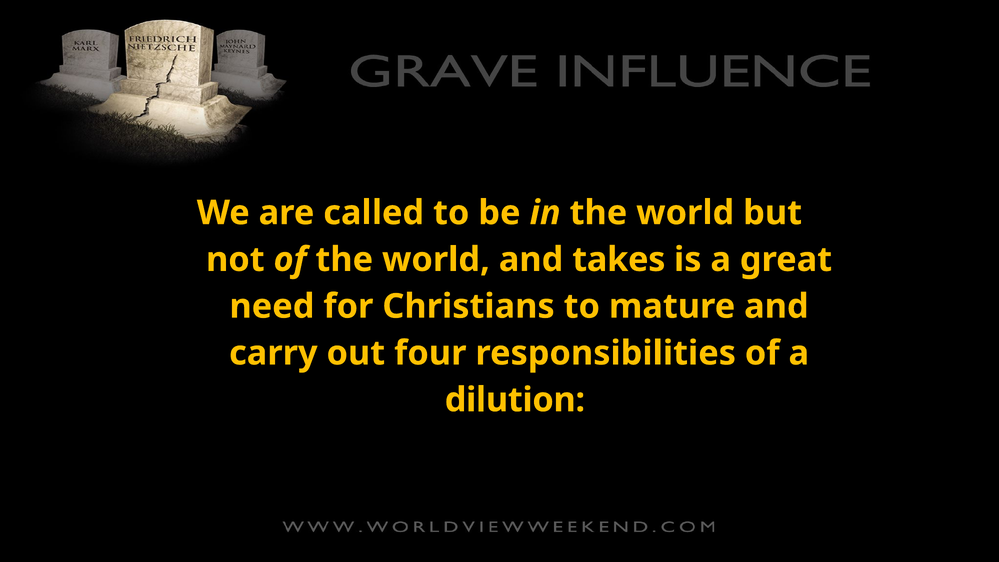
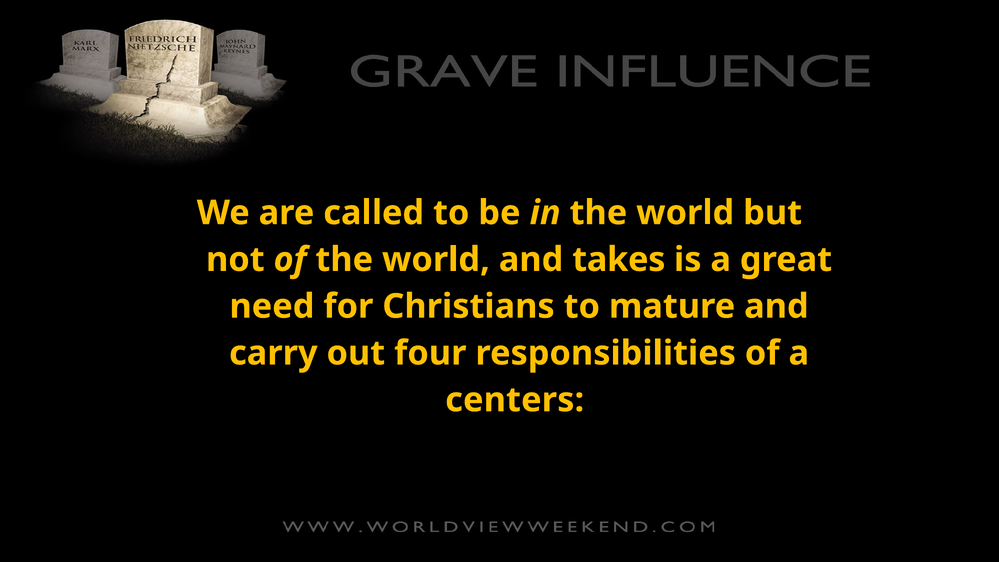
dilution: dilution -> centers (515, 400)
